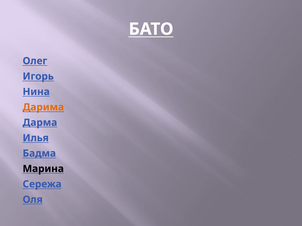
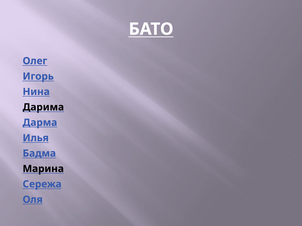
Дарима colour: orange -> black (43, 107)
